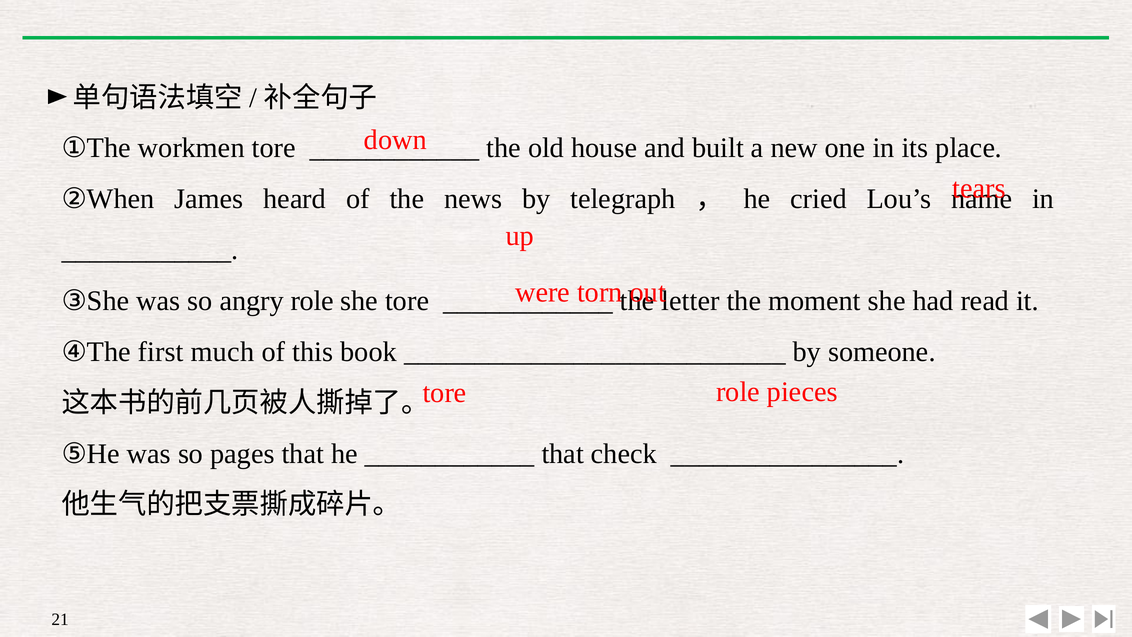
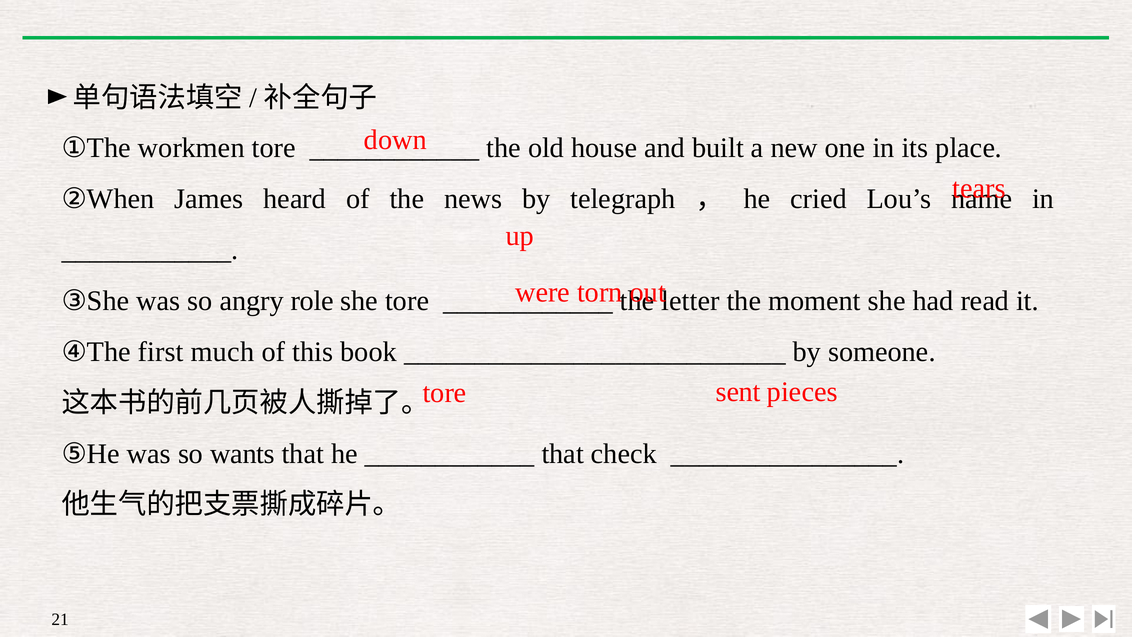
tore role: role -> sent (738, 392)
pages: pages -> wants (243, 454)
